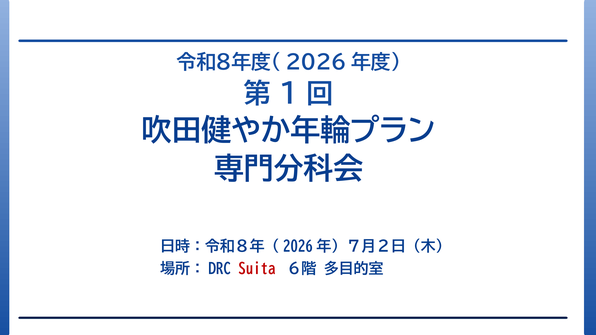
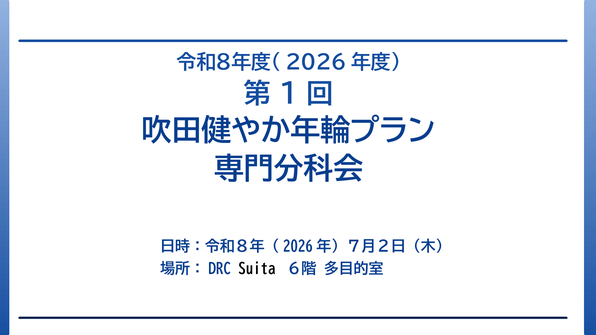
Suita colour: red -> black (257, 269)
